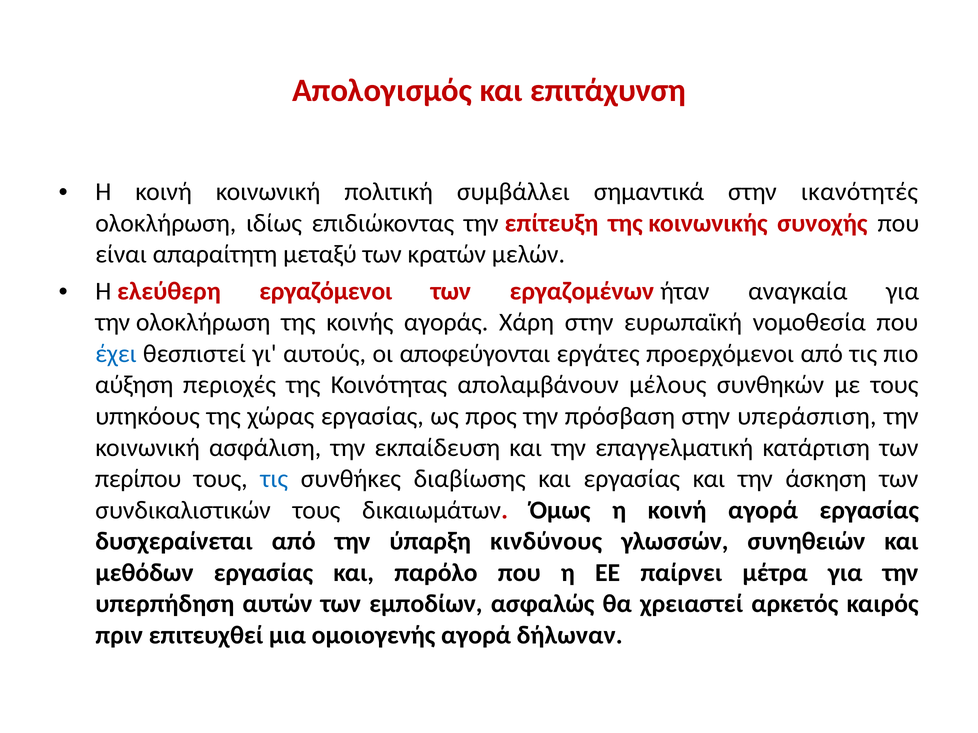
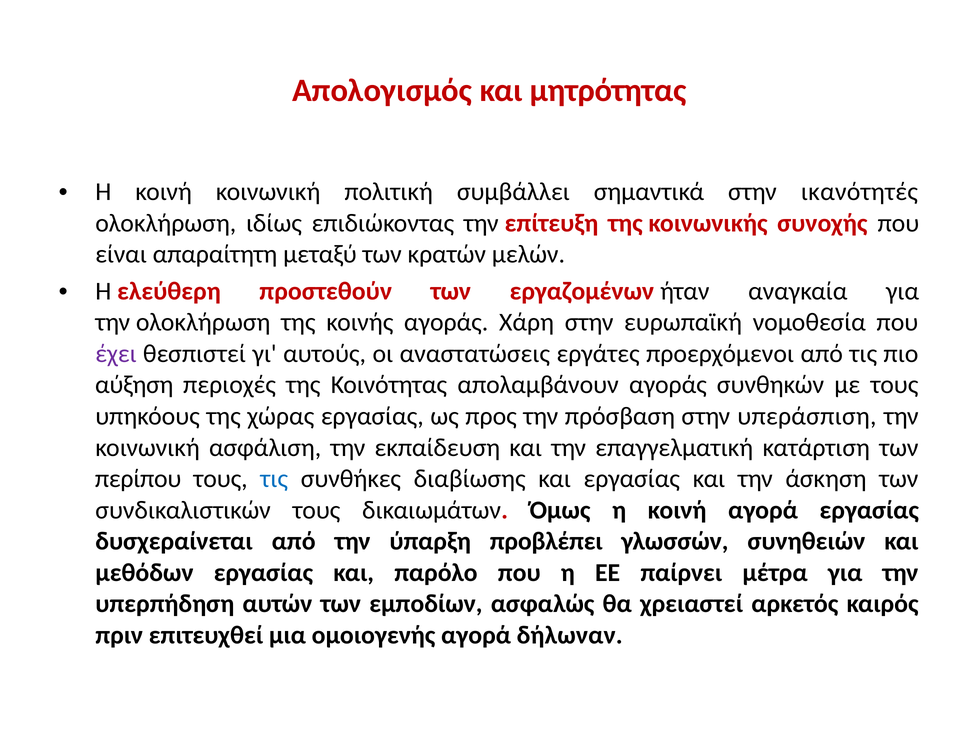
επιτάχυνση: επιτάχυνση -> μητρότητας (608, 91)
εργαζόμενοι: εργαζόμενοι -> προστεθούν (326, 291)
έχει colour: blue -> purple (116, 354)
αποφεύγονται: αποφεύγονται -> αναστατώσεις (475, 354)
απολαμβάνουν μέλους: μέλους -> αγοράς (668, 385)
κινδύνους: κινδύνους -> προβλέπει (546, 542)
